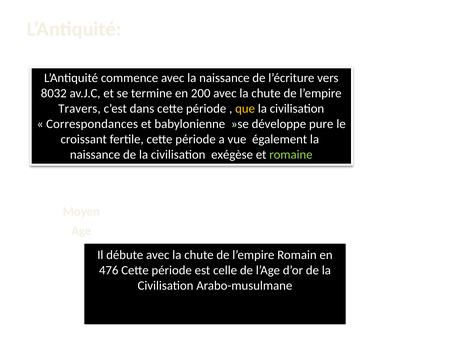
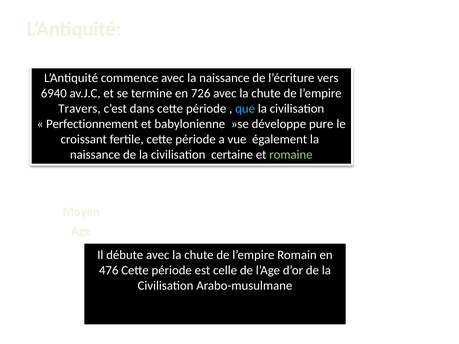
8032: 8032 -> 6940 (54, 93)
200: 200 -> 726 (201, 93)
que colour: yellow -> light blue (245, 109)
Correspondances: Correspondances -> Perfectionnement (92, 124)
exégèse: exégèse -> certaine (232, 155)
